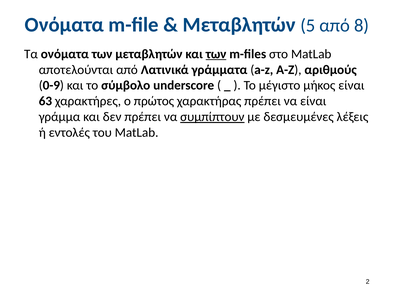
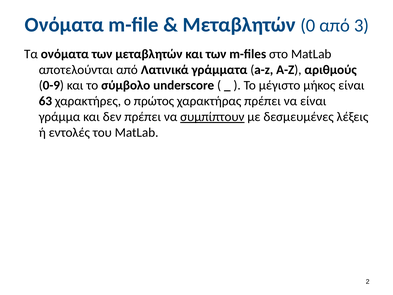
5: 5 -> 0 (308, 26)
8: 8 -> 3 (362, 26)
των underline: present -> none (216, 54)
